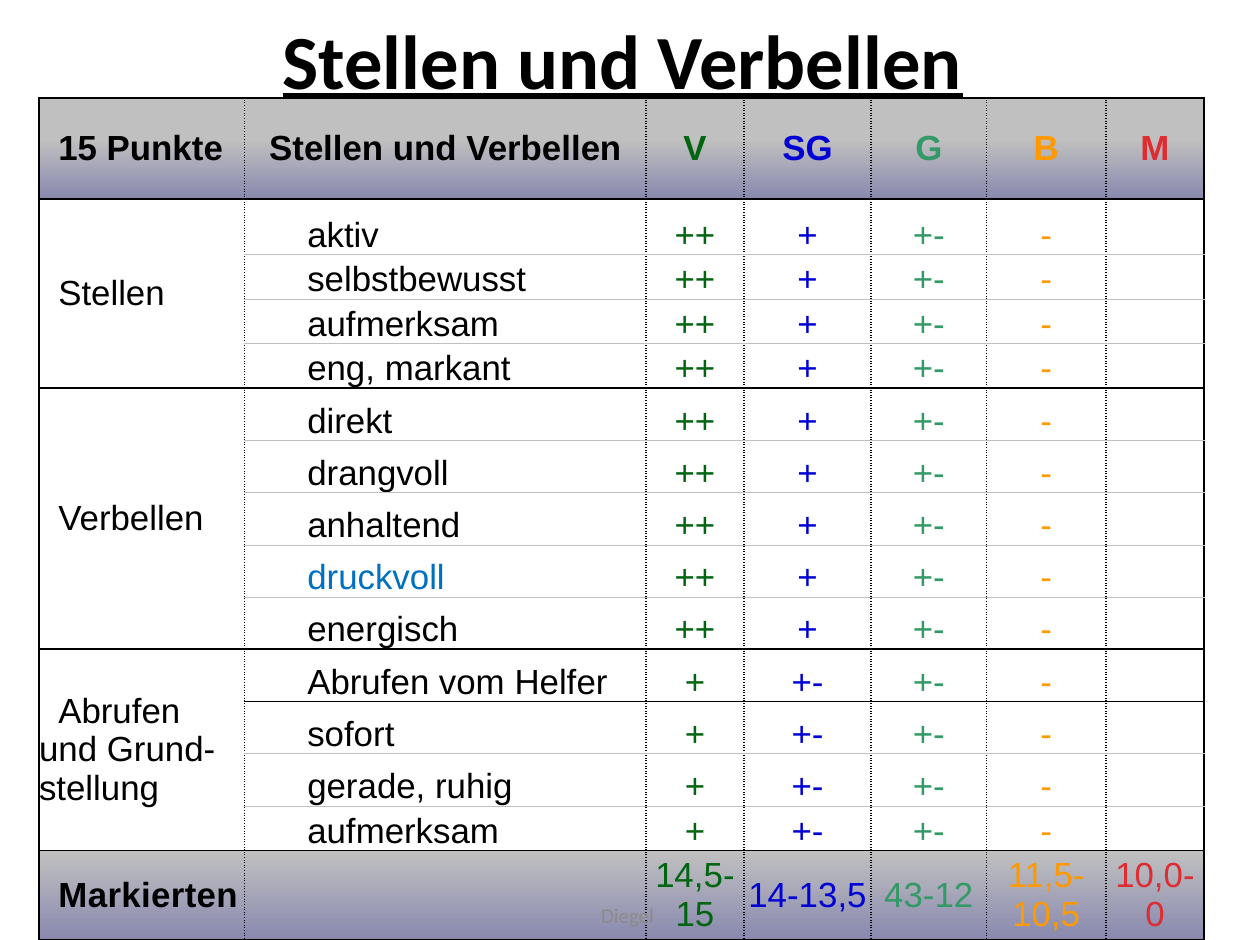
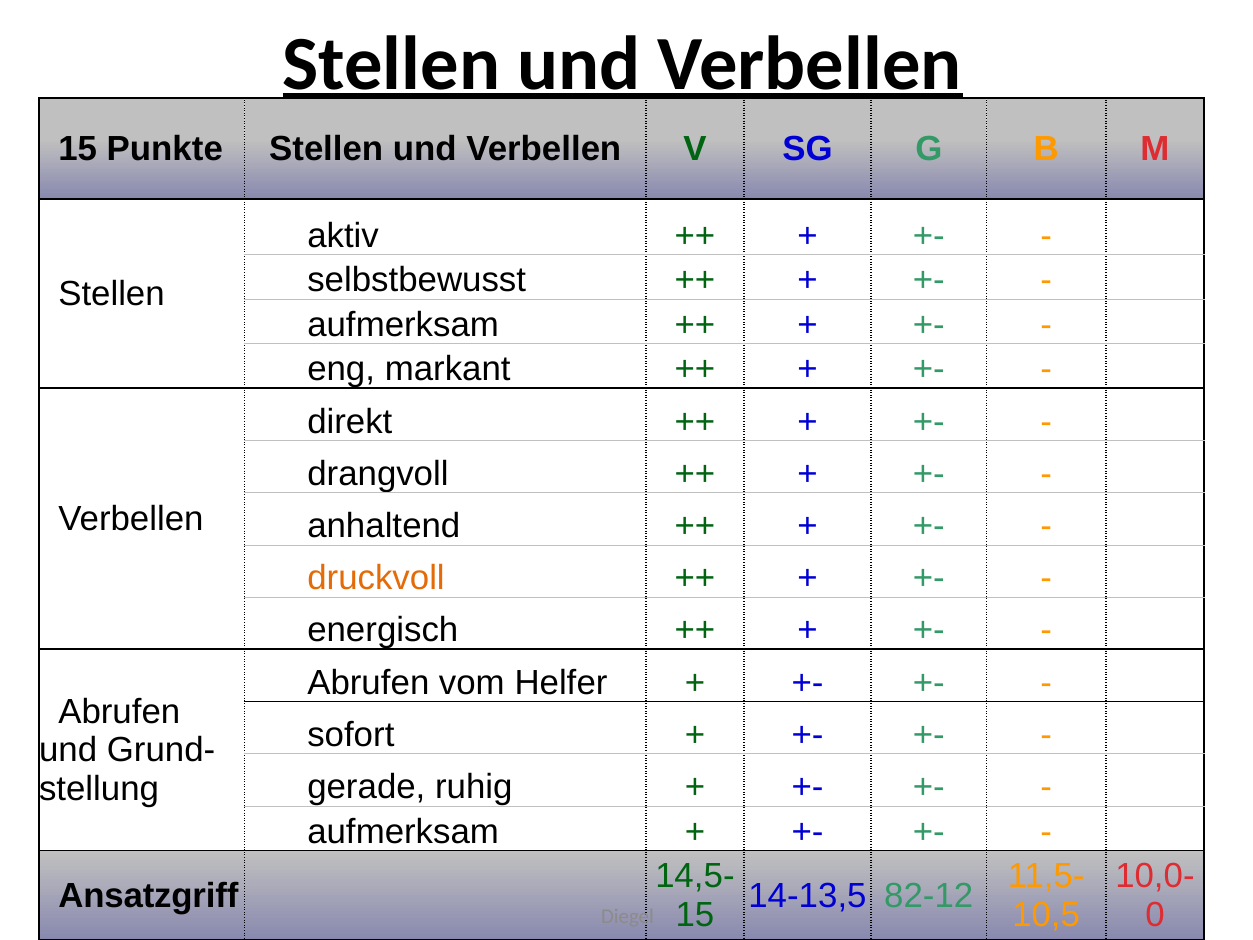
druckvoll colour: blue -> orange (376, 578)
Markierten: Markierten -> Ansatzgriff (148, 896)
43-12: 43-12 -> 82-12 (929, 896)
